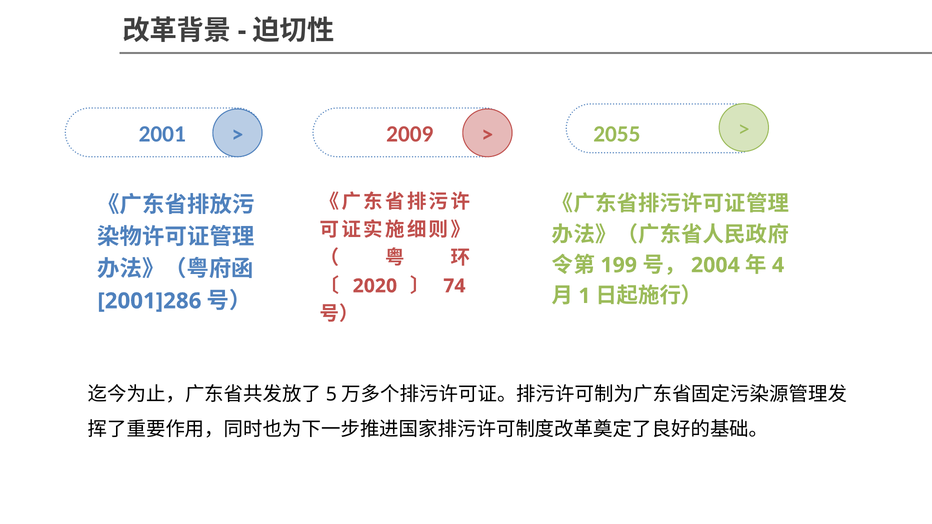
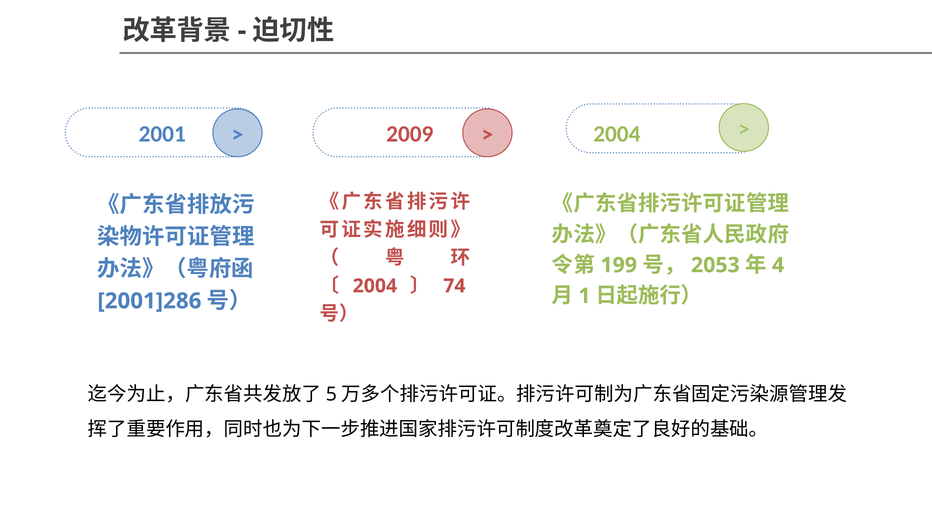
2009 2055: 2055 -> 2004 (617, 134)
2004: 2004 -> 2053 (715, 265)
2020: 2020 -> 2004 (375, 286)
